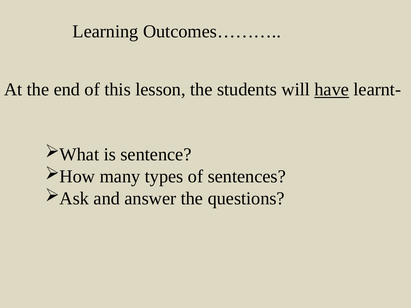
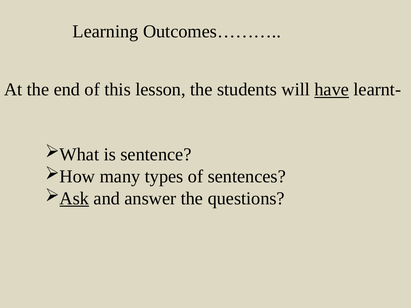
Ask underline: none -> present (74, 199)
